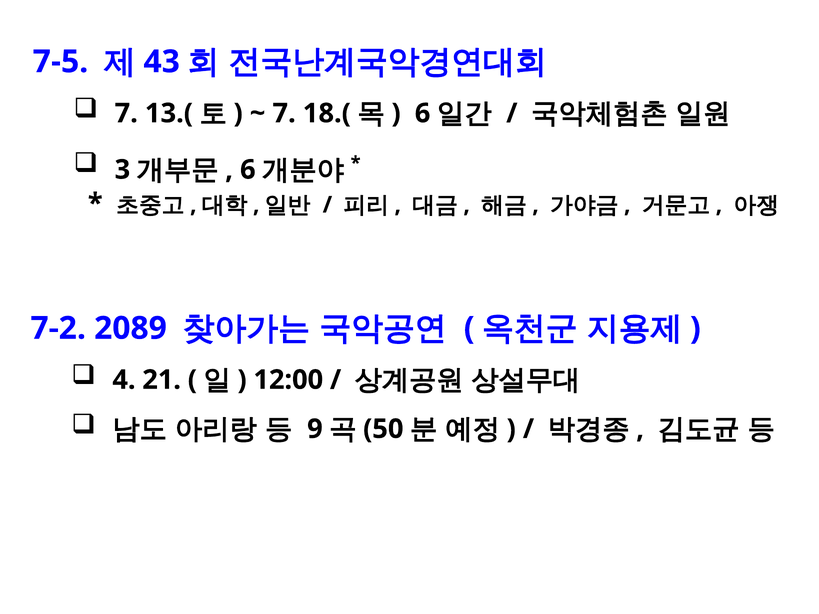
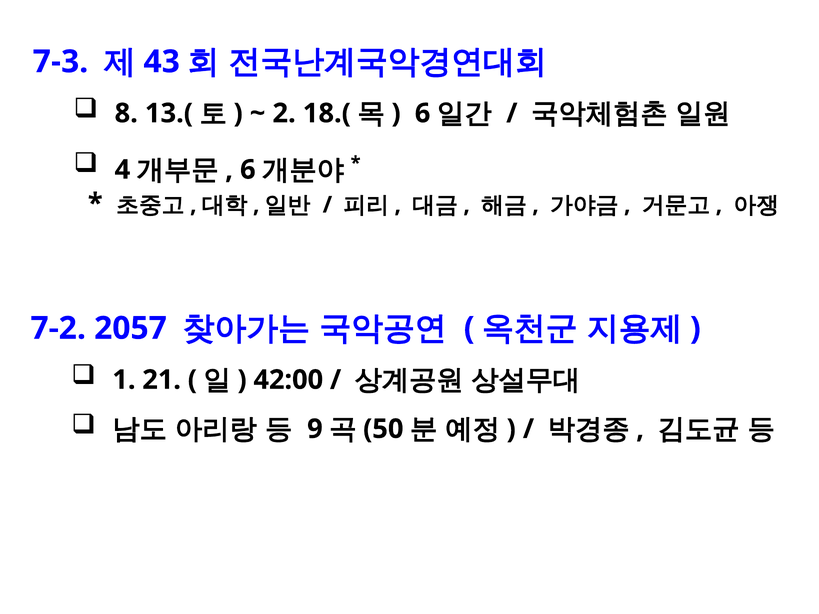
7-5: 7-5 -> 7-3 (60, 62)
7: 7 -> 8 (126, 113)
7: 7 -> 2 (284, 113)
3: 3 -> 4 (122, 170)
2089: 2089 -> 2057 (130, 328)
4: 4 -> 1 (124, 380)
12:00: 12:00 -> 42:00 (288, 380)
